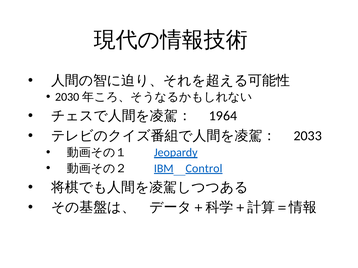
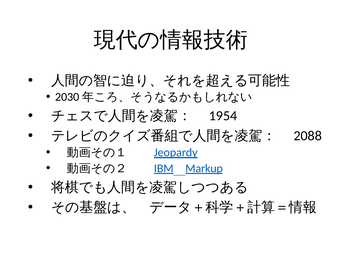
1964: 1964 -> 1954 (223, 116)
2033: 2033 -> 2088 (308, 136)
Control: Control -> Markup (204, 169)
